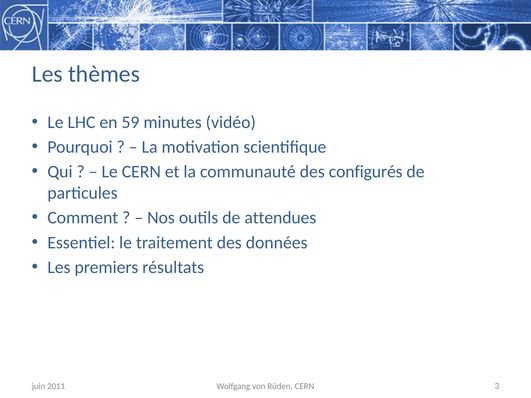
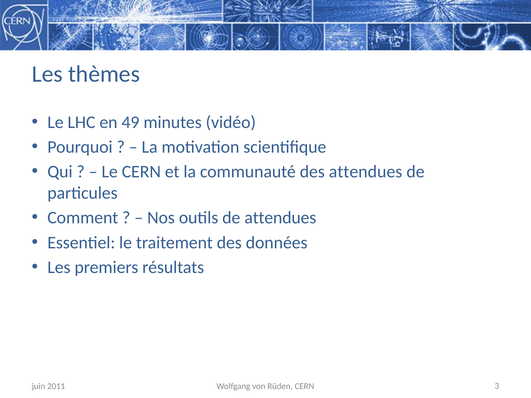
59: 59 -> 49 (130, 122)
des configurés: configurés -> attendues (366, 172)
